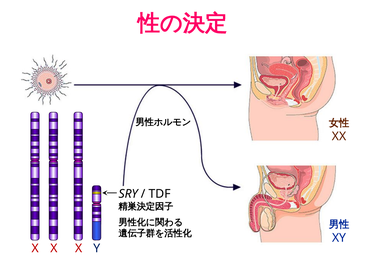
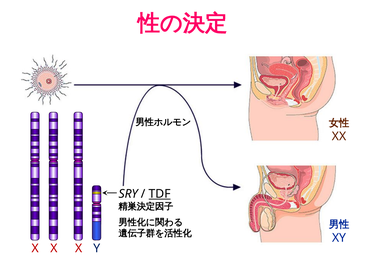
TDF underline: none -> present (160, 194)
